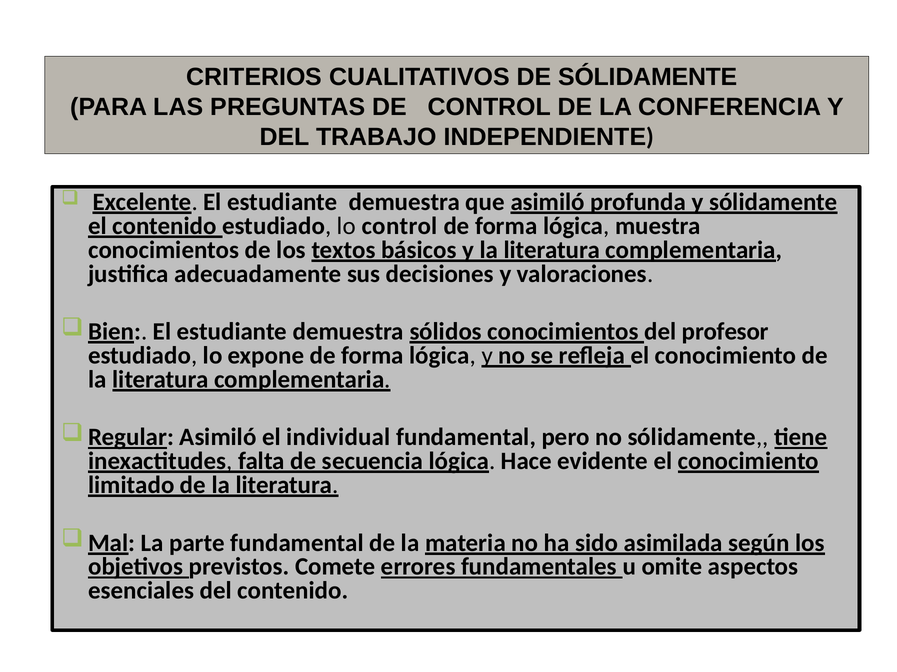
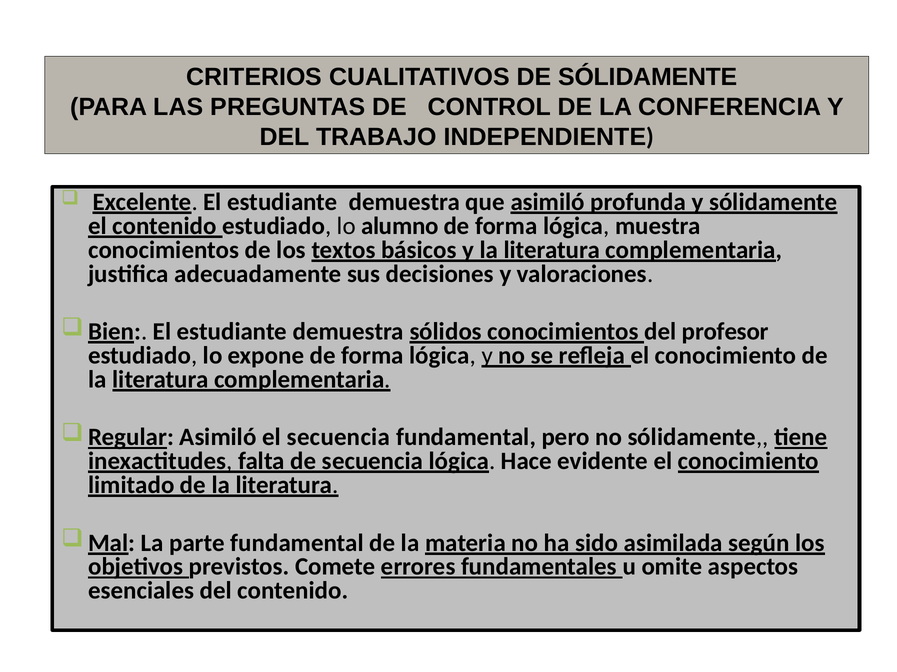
lo control: control -> alumno (400, 226)
el individual: individual -> secuencia (338, 438)
